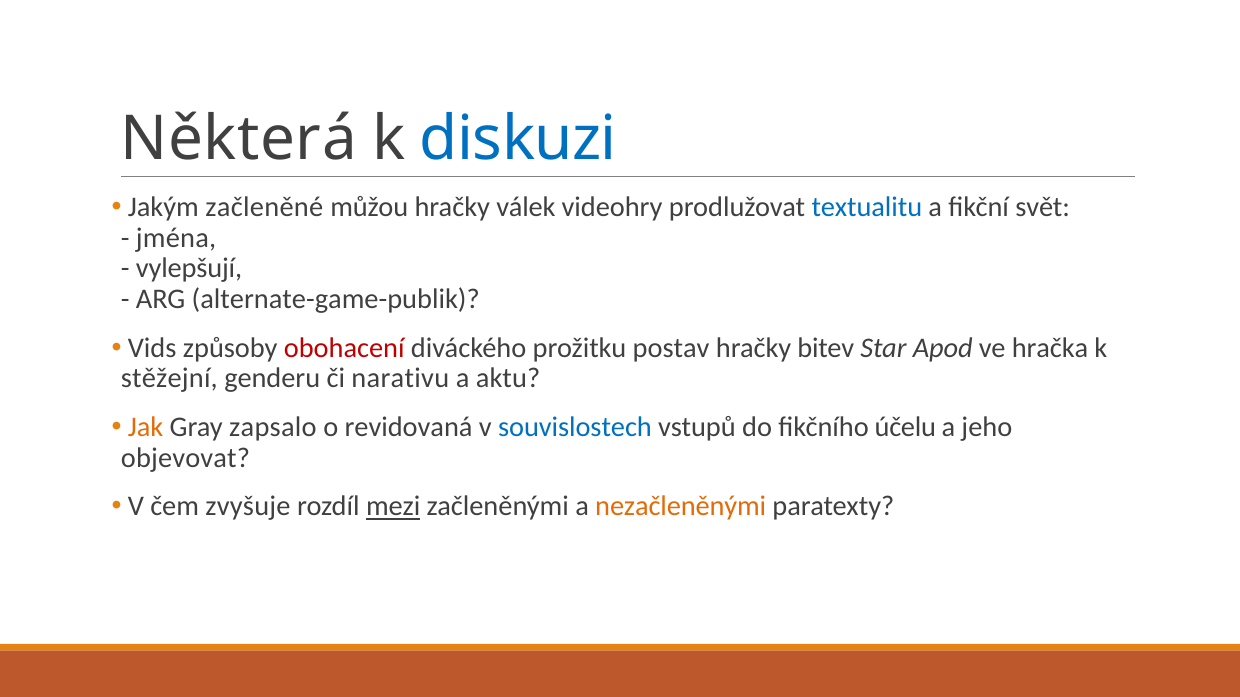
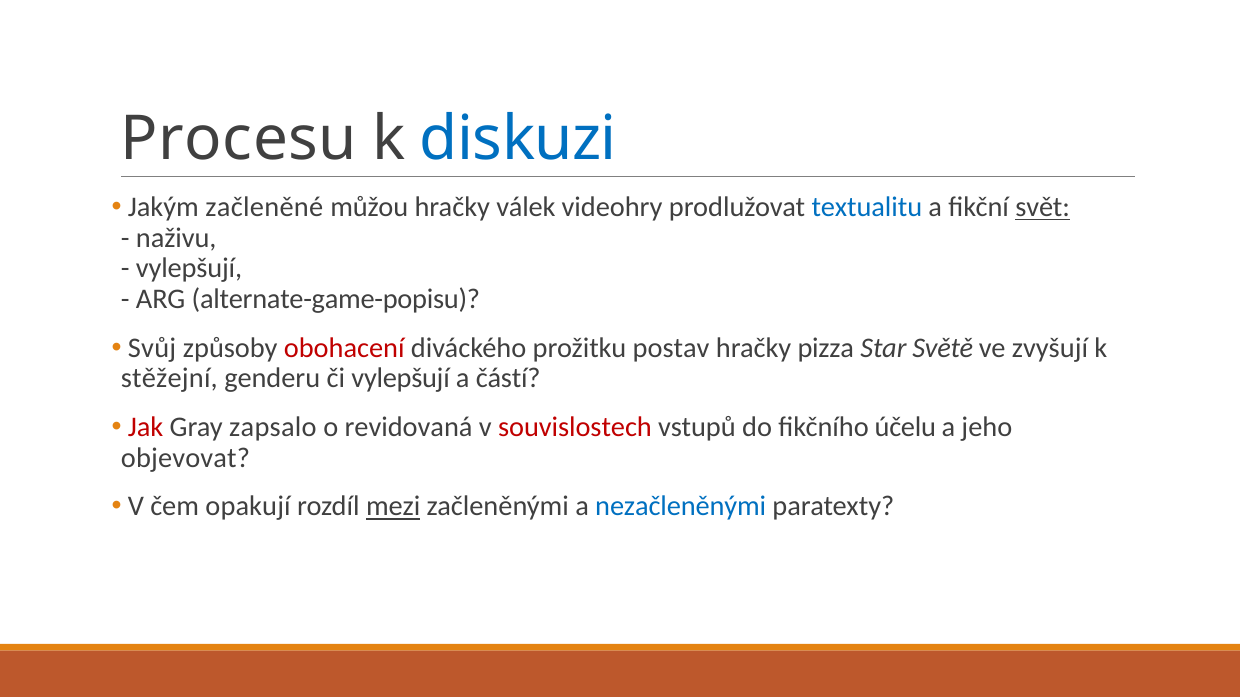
Některá: Některá -> Procesu (239, 139)
svět underline: none -> present (1043, 208)
jména: jména -> naživu (176, 238)
alternate-game-publik: alternate-game-publik -> alternate-game-popisu (336, 299)
Vids: Vids -> Svůj (152, 348)
bitev: bitev -> pizza (826, 348)
Apod: Apod -> Světě (943, 348)
hračka: hračka -> zvyšují (1050, 348)
či narativu: narativu -> vylepšují (401, 379)
aktu: aktu -> částí (508, 379)
Jak colour: orange -> red (146, 428)
souvislostech colour: blue -> red (575, 428)
zvyšuje: zvyšuje -> opakují (248, 507)
nezačleněnými colour: orange -> blue (681, 507)
